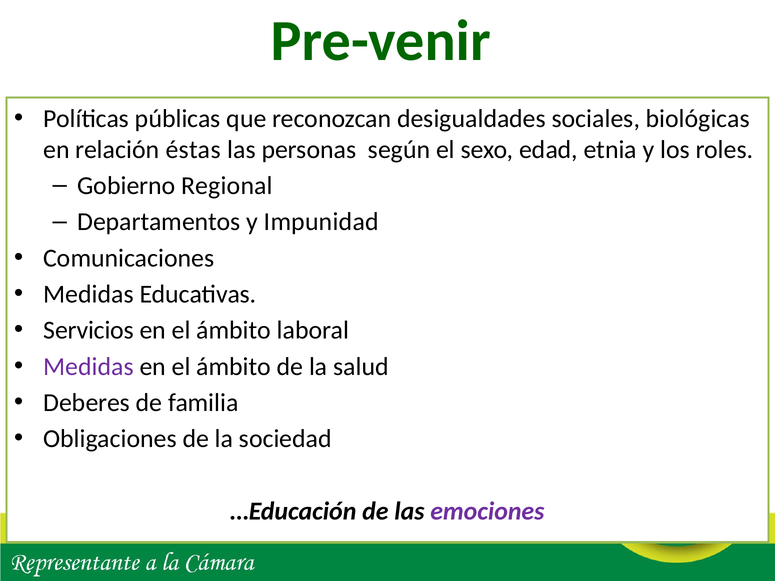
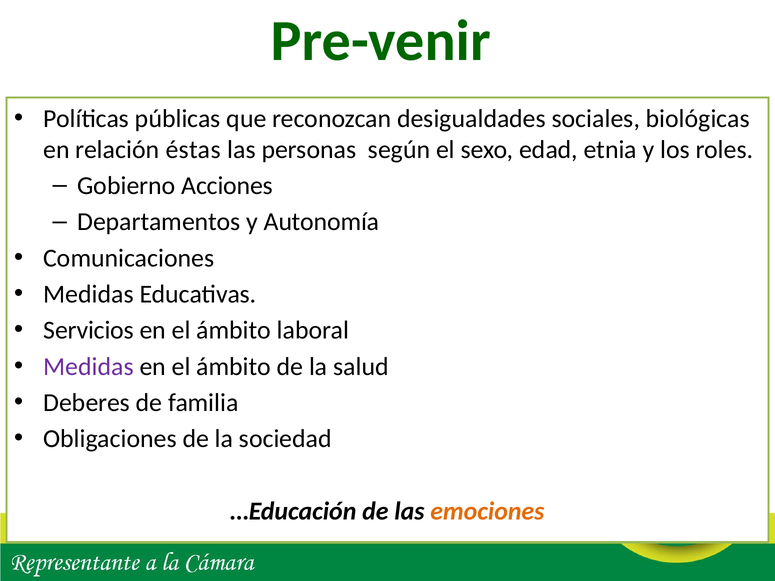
Regional: Regional -> Acciones (227, 186)
Impunidad: Impunidad -> Autonomía (321, 222)
emociones colour: purple -> orange (487, 511)
